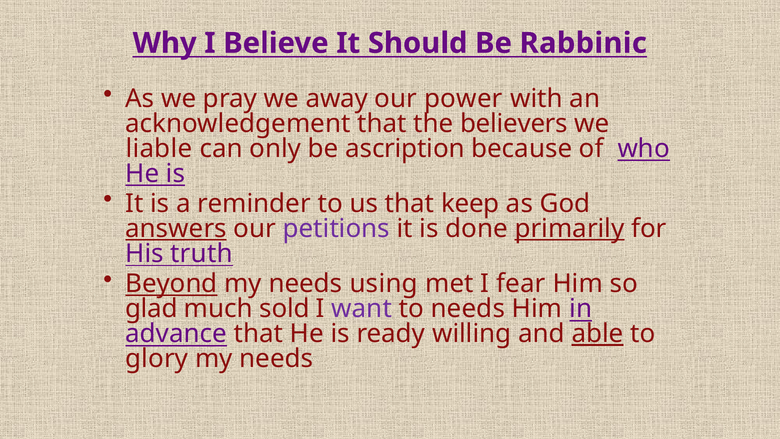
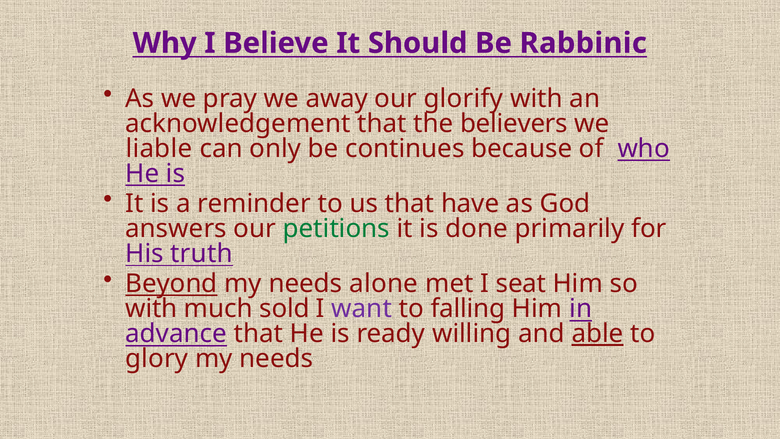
power: power -> glorify (463, 99)
ascription: ascription -> continues (405, 148)
keep: keep -> have (470, 204)
answers underline: present -> none (176, 229)
petitions colour: purple -> green (336, 229)
primarily underline: present -> none (570, 229)
using: using -> alone (384, 284)
fear: fear -> seat (521, 284)
glad: glad -> with (151, 309)
to needs: needs -> falling (468, 309)
